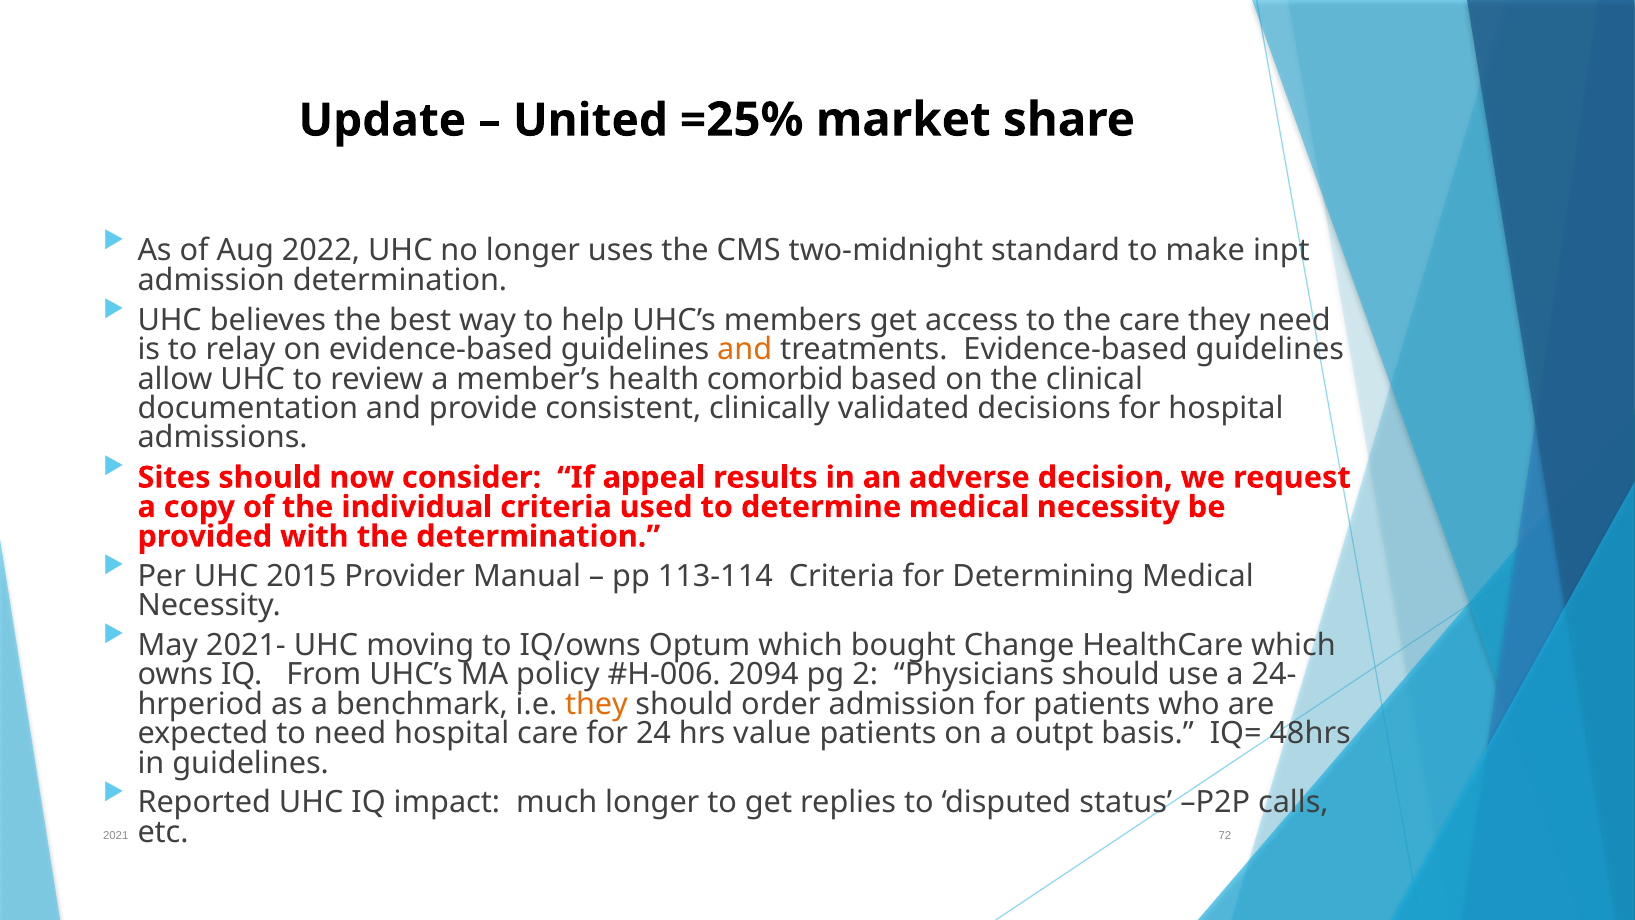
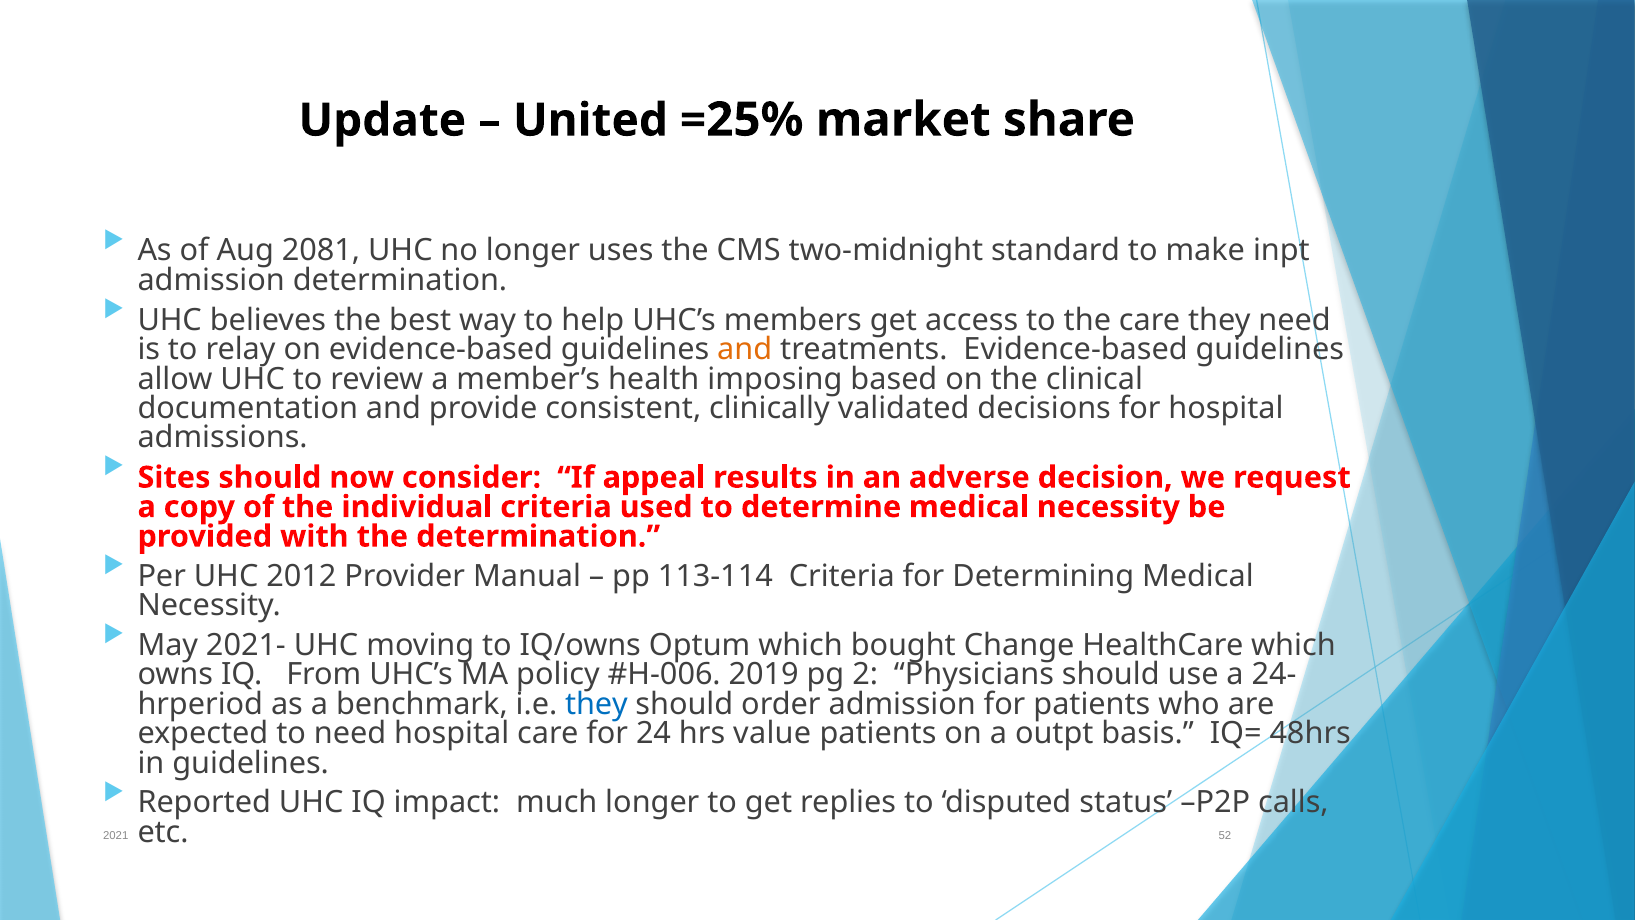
2022: 2022 -> 2081 (321, 251)
comorbid: comorbid -> imposing (775, 379)
2015: 2015 -> 2012 (301, 576)
2094: 2094 -> 2019 (764, 675)
they colour: orange -> blue (596, 704)
72: 72 -> 52 (1225, 835)
